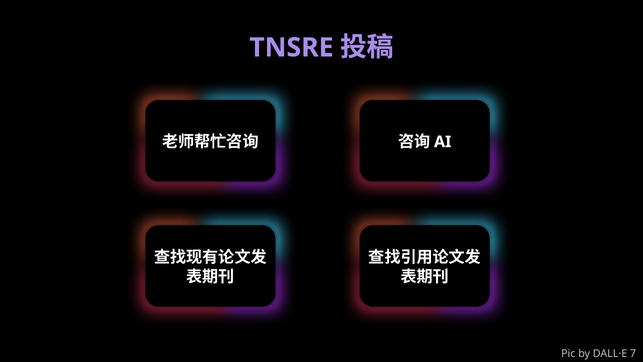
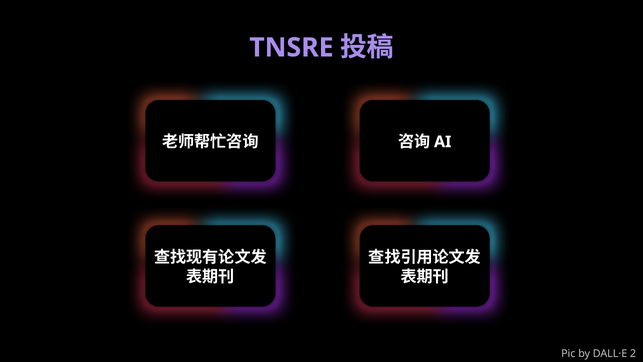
7: 7 -> 2 (633, 353)
